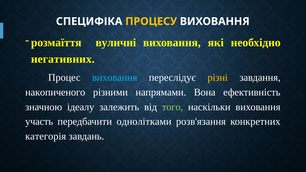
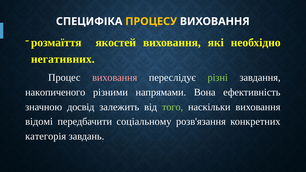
вуличні: вуличні -> якостей (116, 43)
виховання colour: light blue -> pink (115, 78)
різні colour: yellow -> light green (218, 78)
ідеалу: ідеалу -> досвід (81, 107)
участь: участь -> відомі (39, 122)
однолітками: однолітками -> соціальному (144, 122)
